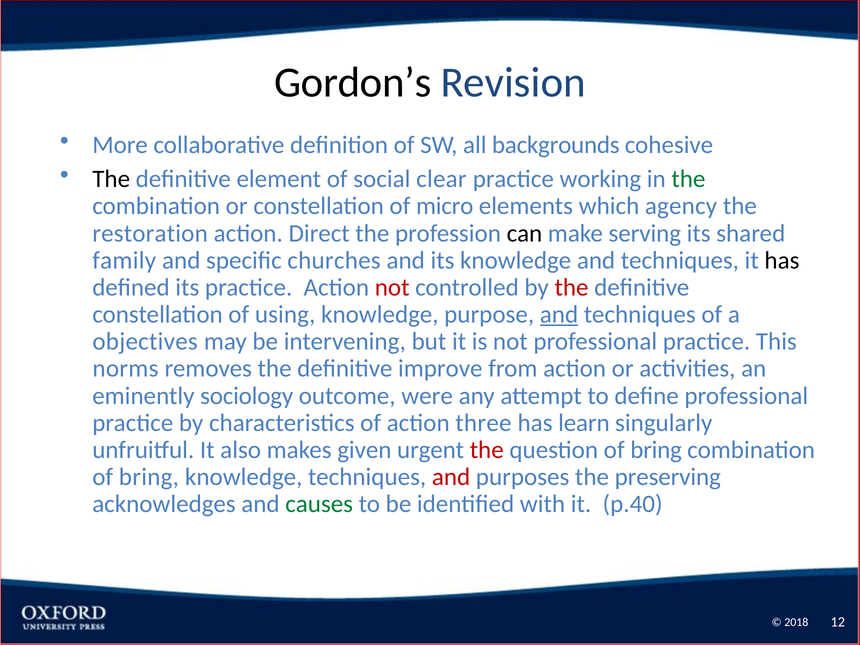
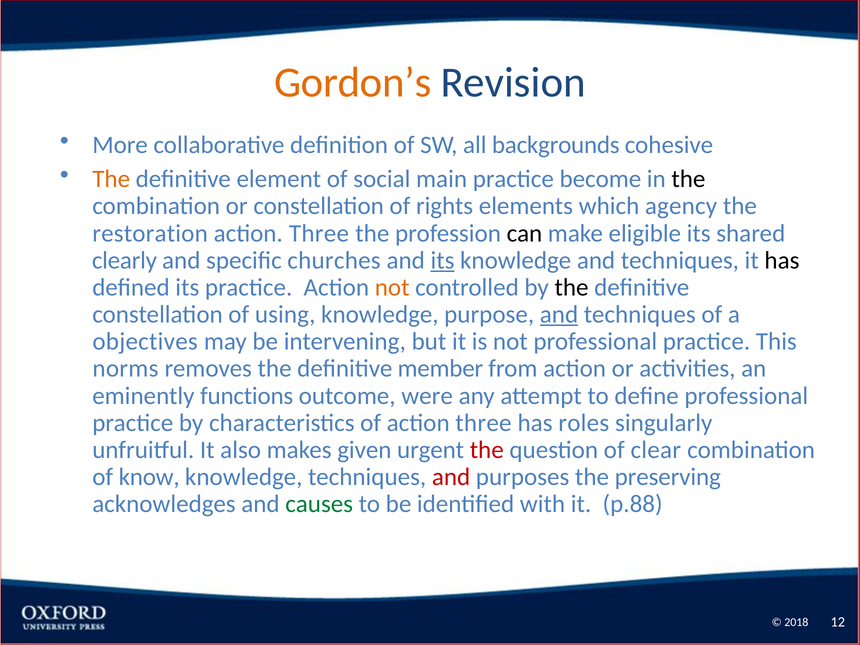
Gordon’s colour: black -> orange (353, 83)
The colour: black -> orange (111, 179)
clear: clear -> main (442, 179)
working: working -> become (600, 179)
the colour: green -> black (688, 179)
micro: micro -> rights (445, 206)
Direct: Direct -> Three (319, 233)
serving: serving -> eligible (645, 233)
family: family -> clearly (124, 260)
its underline: none -> present (442, 260)
not colour: red -> orange (392, 287)
the colour: red -> black (572, 287)
improve: improve -> member (440, 369)
sociology: sociology -> functions (247, 396)
learn: learn -> roles (584, 423)
question of bring: bring -> clear (656, 450)
bring: bring -> know (149, 477)
p.40: p.40 -> p.88 (633, 504)
